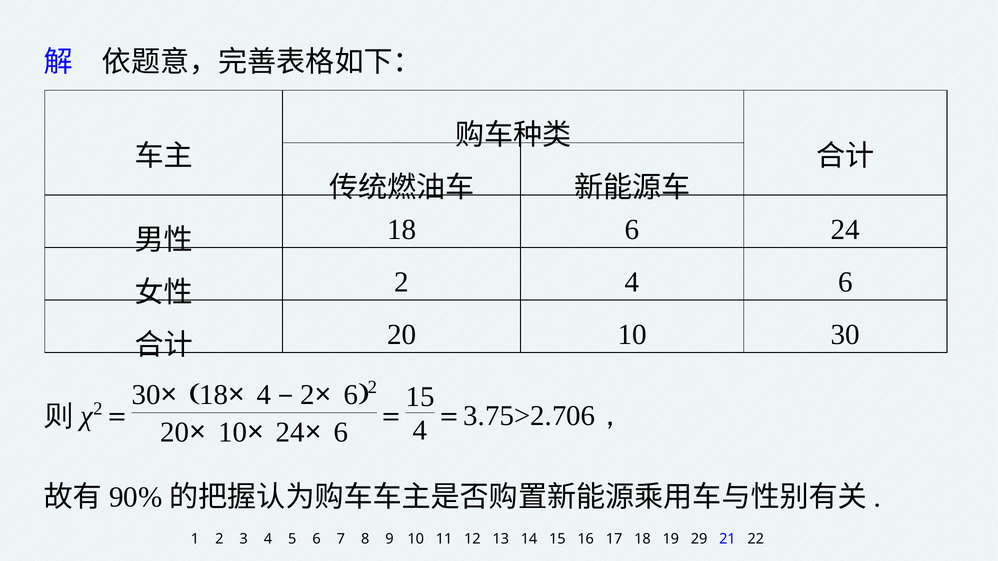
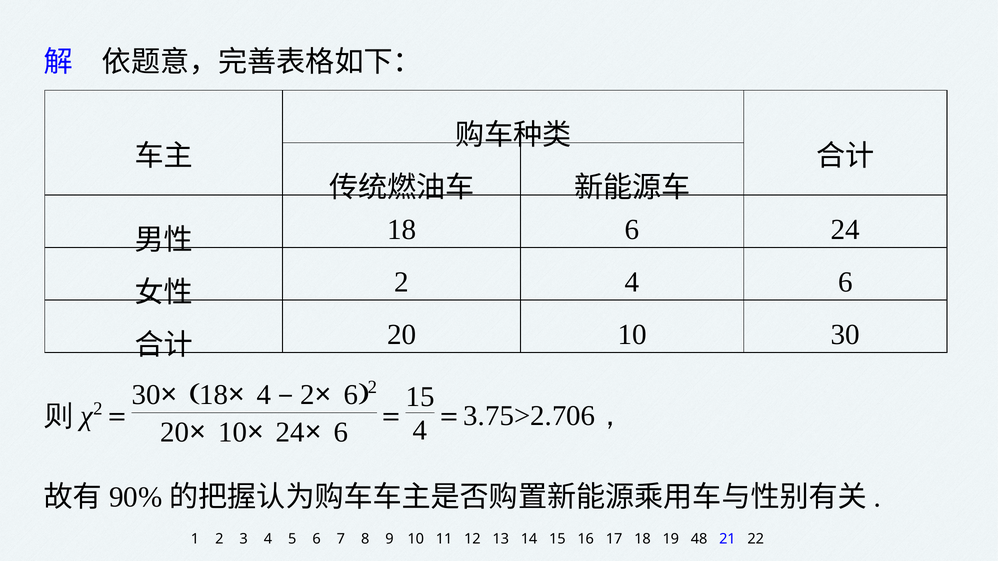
29: 29 -> 48 (699, 540)
